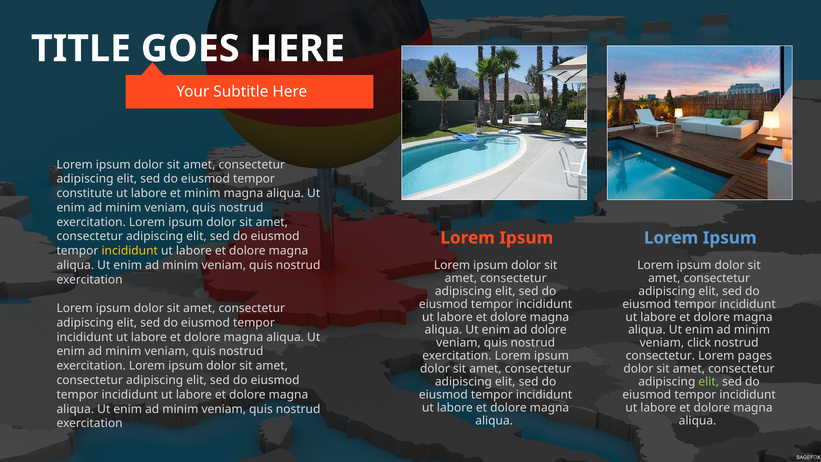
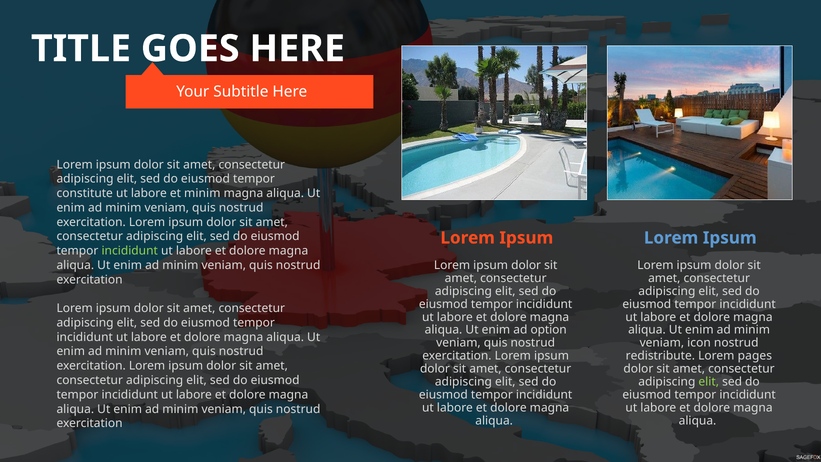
incididunt colour: yellow -> light green (130, 251)
ad dolore: dolore -> option (549, 330)
click: click -> icon (699, 343)
consectetur: consectetur -> redistribute (660, 356)
